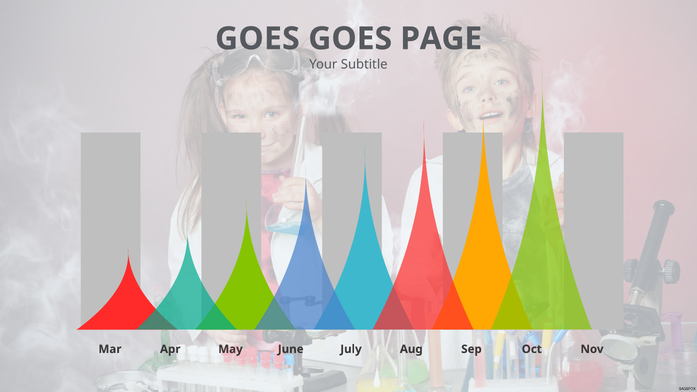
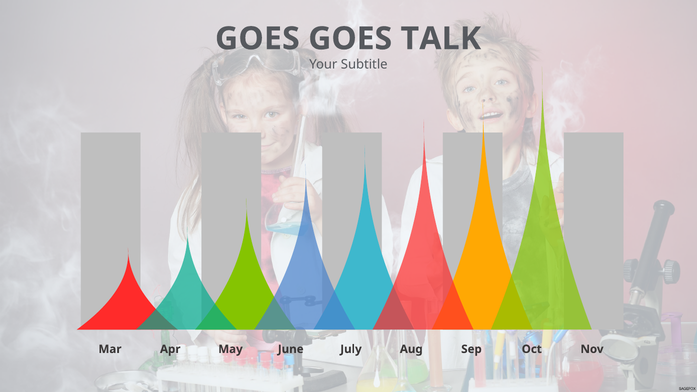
PAGE: PAGE -> TALK (441, 39)
